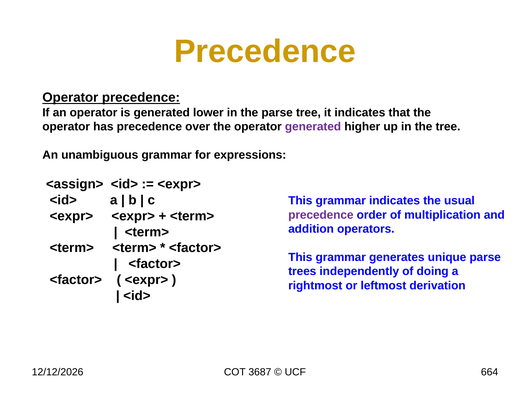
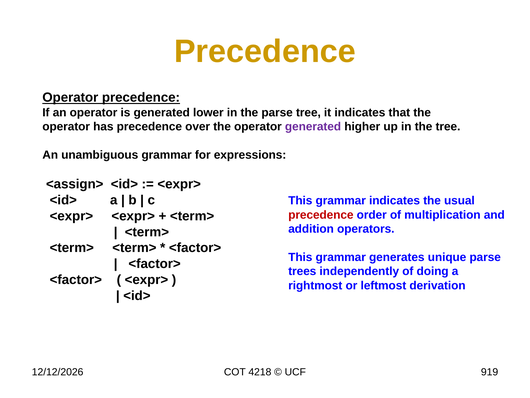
precedence colour: purple -> red (321, 215)
3687: 3687 -> 4218 (260, 372)
664: 664 -> 919 (490, 372)
